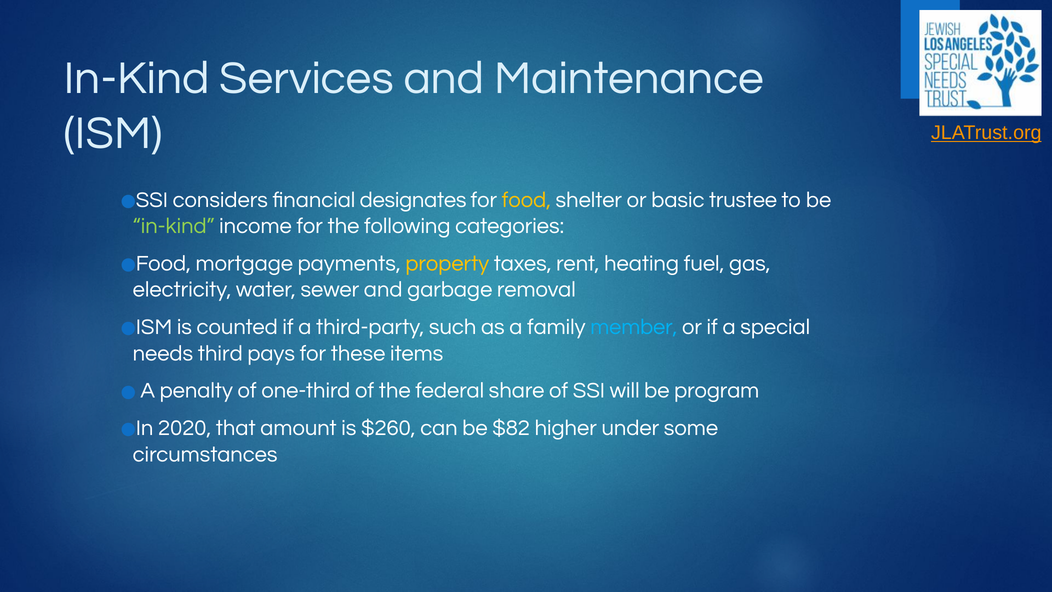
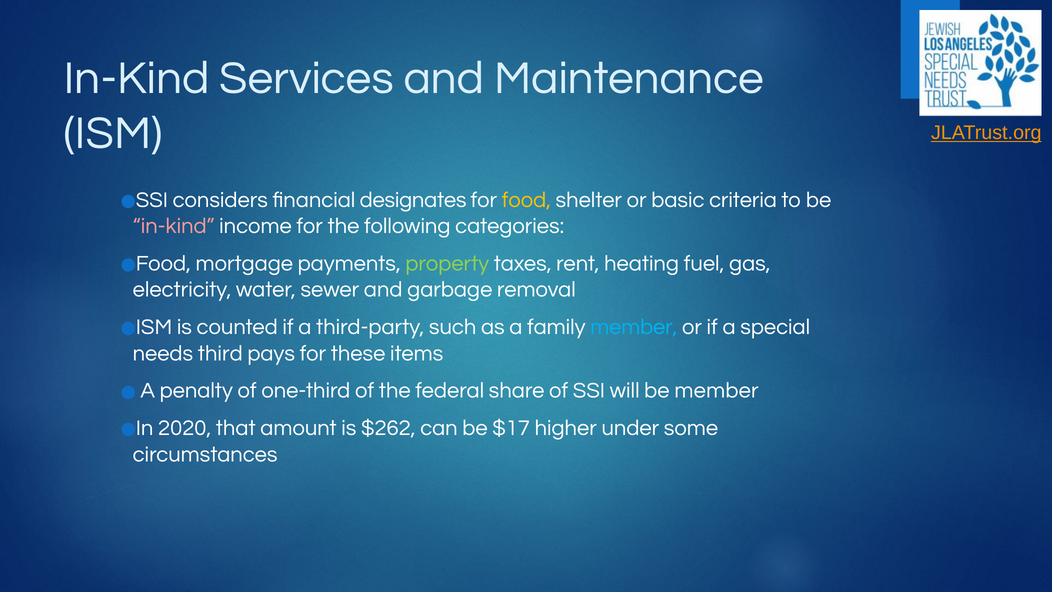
trustee: trustee -> criteria (743, 200)
in-kind colour: light green -> pink (174, 226)
property colour: yellow -> light green (447, 263)
be program: program -> member (717, 390)
$260: $260 -> $262 (388, 428)
$82: $82 -> $17 (511, 428)
